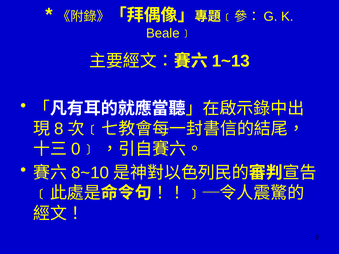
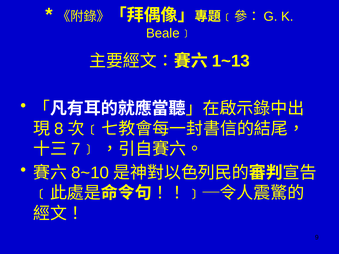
0: 0 -> 7 (76, 149)
